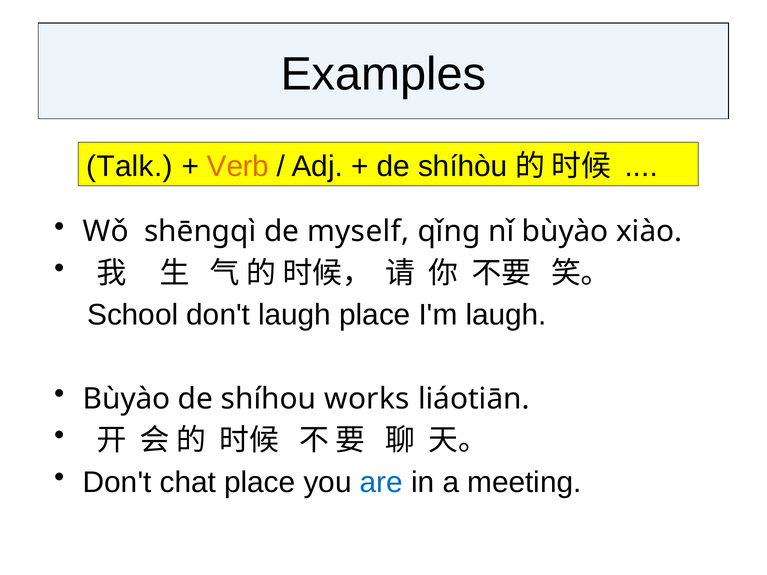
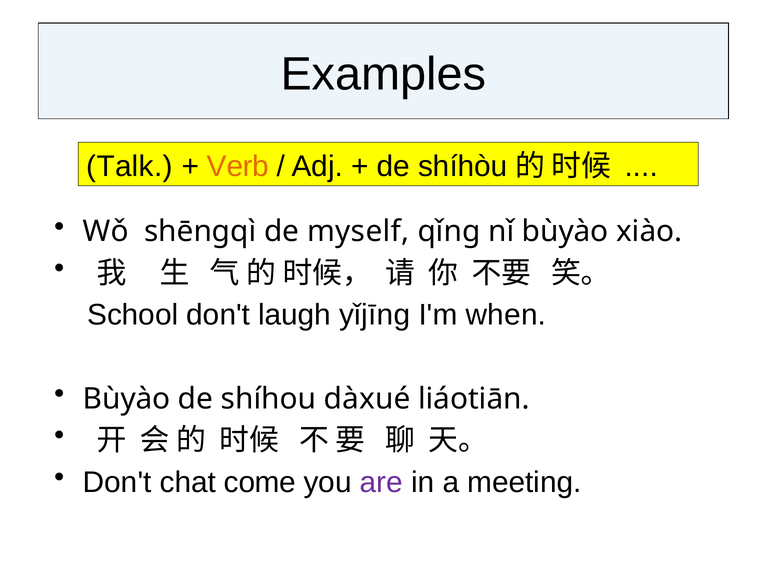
laugh place: place -> yǐjīng (375, 315)
I'm laugh: laugh -> when (506, 315)
works: works -> dàxué (367, 399)
chat place: place -> come (260, 482)
are colour: blue -> purple (381, 482)
